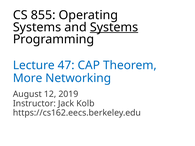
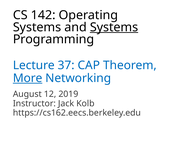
855: 855 -> 142 (43, 15)
47: 47 -> 37 (66, 65)
More underline: none -> present (28, 78)
